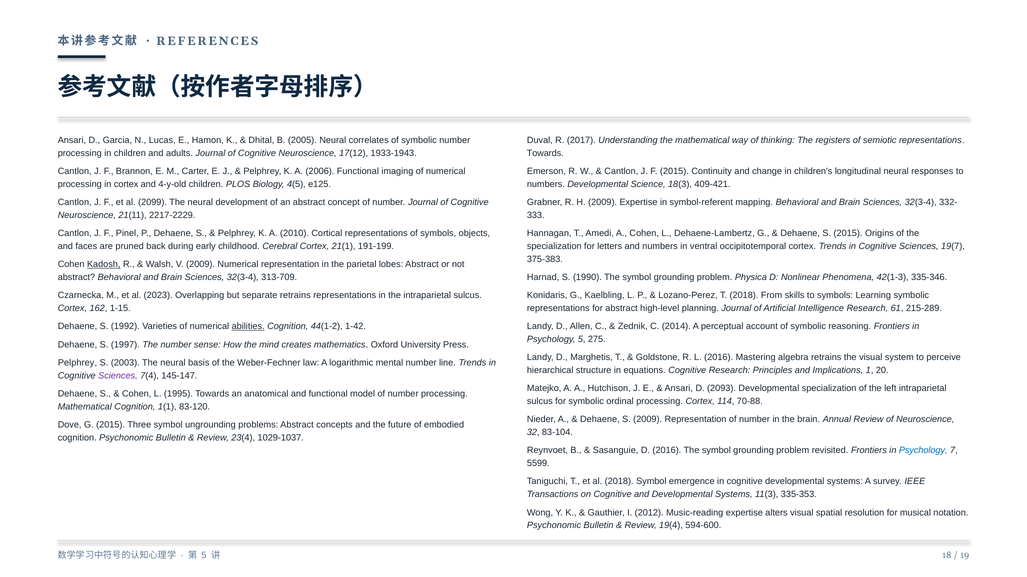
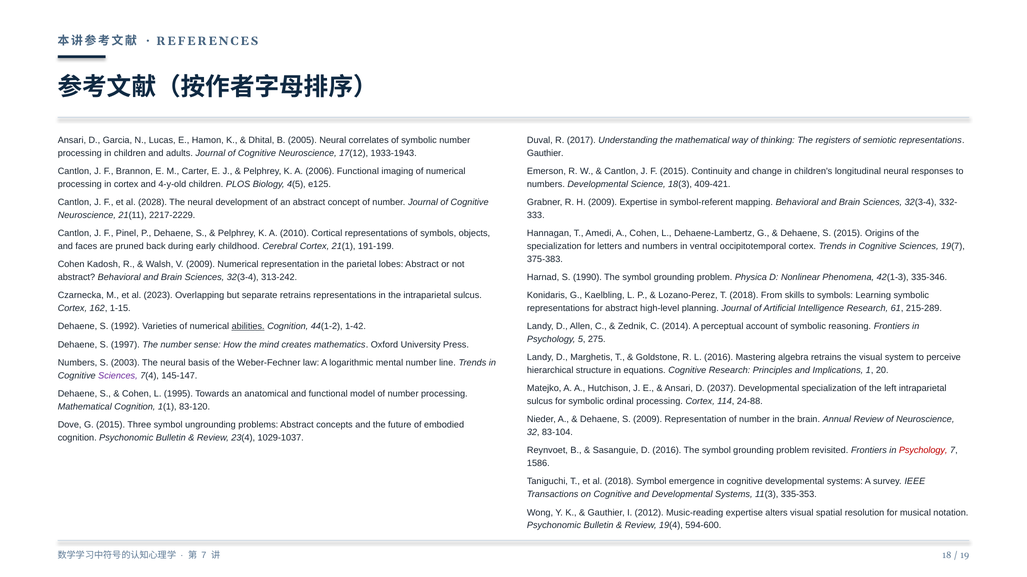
Towards: Towards -> Gauthier (545, 153)
2099: 2099 -> 2028 (153, 203)
Kadosh underline: present -> none (104, 265)
313-709: 313-709 -> 313-242 (279, 278)
Pelphrey: Pelphrey -> Numbers (78, 363)
2093: 2093 -> 2037 (722, 389)
70-88: 70-88 -> 24-88 (750, 402)
Psychology colour: blue -> red (923, 451)
5599: 5599 -> 1586 (538, 464)
5: 5 -> 7 (204, 556)
